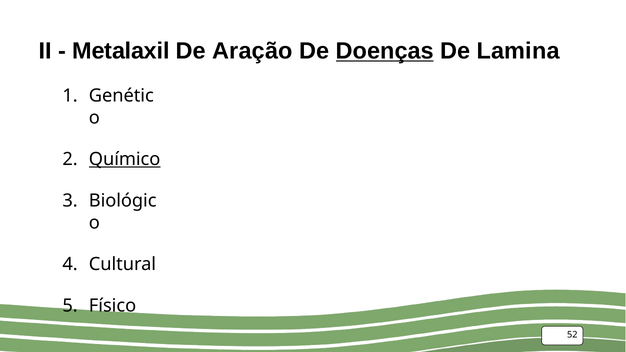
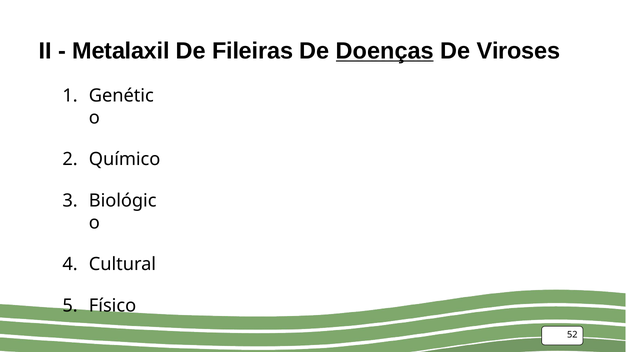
Aração: Aração -> Fileiras (253, 51)
Lamina: Lamina -> Viroses (518, 51)
Químico underline: present -> none (125, 159)
